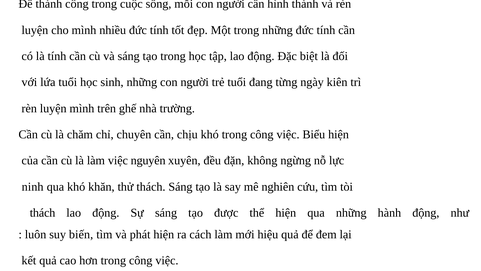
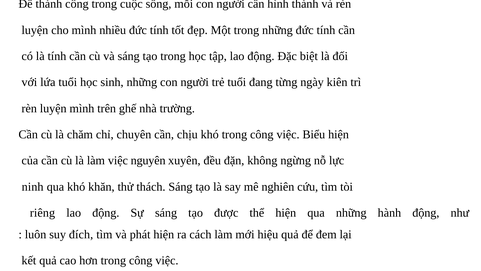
thách: thách -> riêng (42, 213)
biến: biến -> đích (81, 234)
